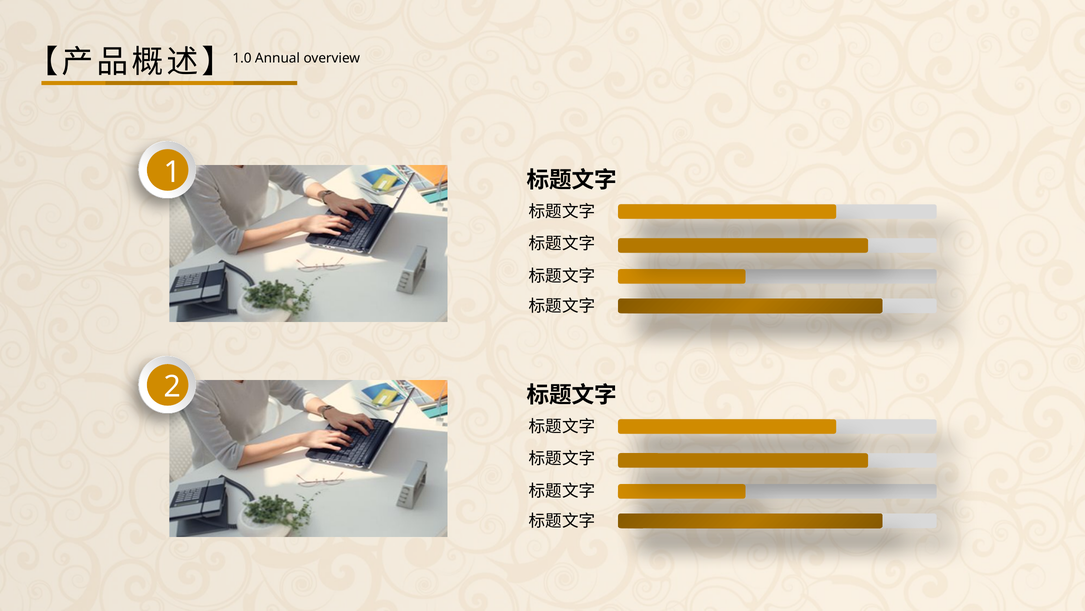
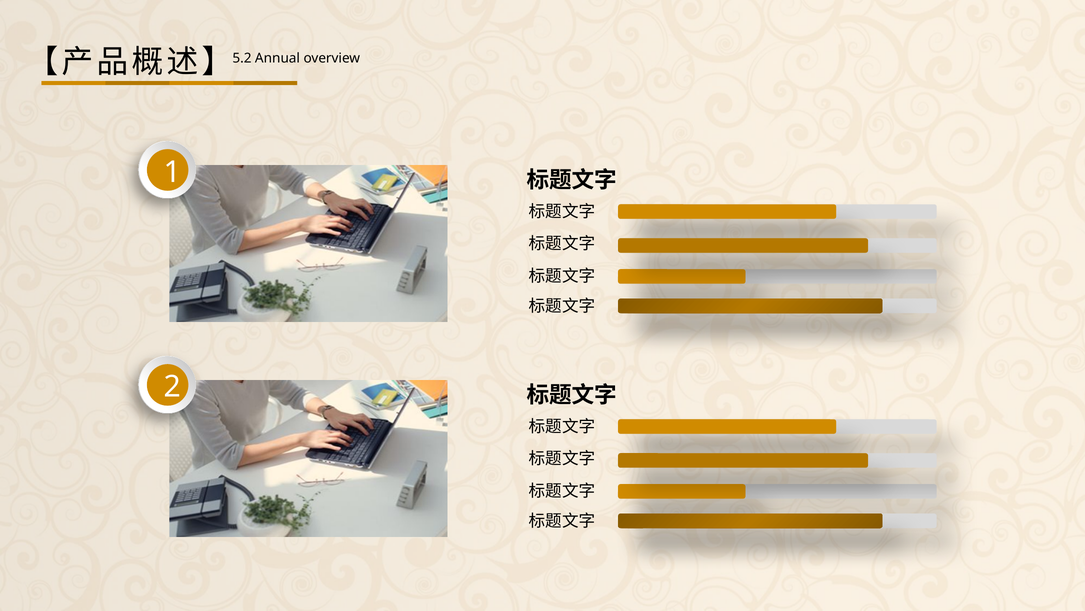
1.0: 1.0 -> 5.2 (242, 58)
